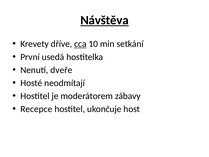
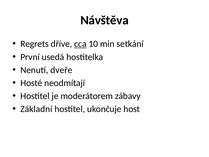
Návštěva underline: present -> none (105, 20)
Krevety: Krevety -> Regrets (35, 44)
Recepce: Recepce -> Základní (36, 109)
